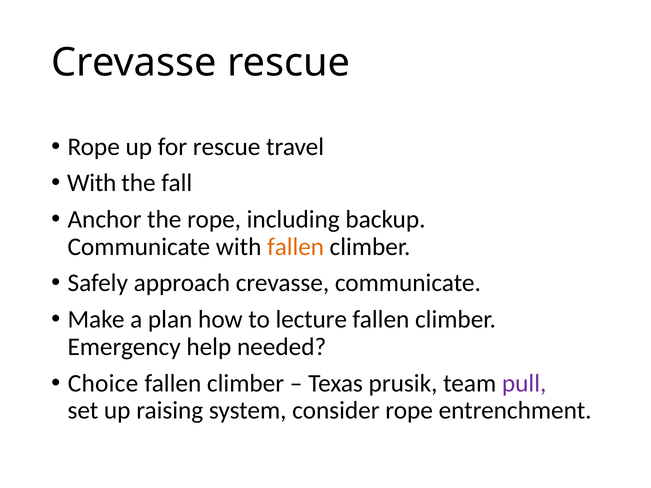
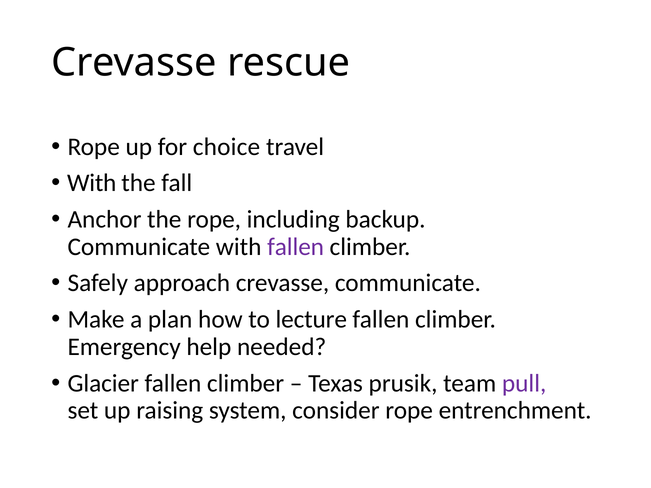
for rescue: rescue -> choice (226, 147)
fallen colour: orange -> purple (296, 247)
Choice: Choice -> Glacier (103, 383)
